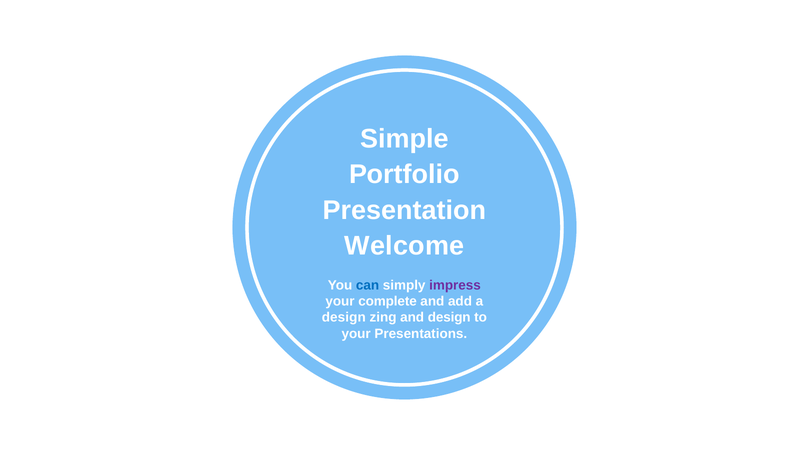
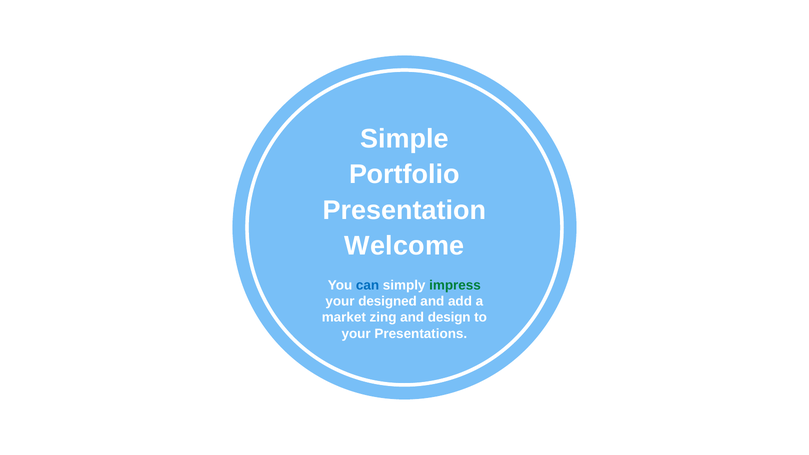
impress colour: purple -> green (455, 285)
complete: complete -> designed (388, 301)
design: design -> market (344, 318)
